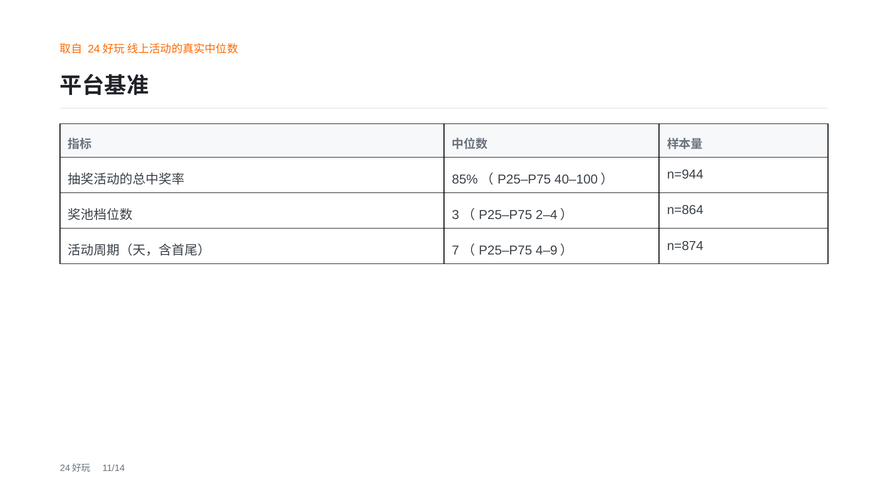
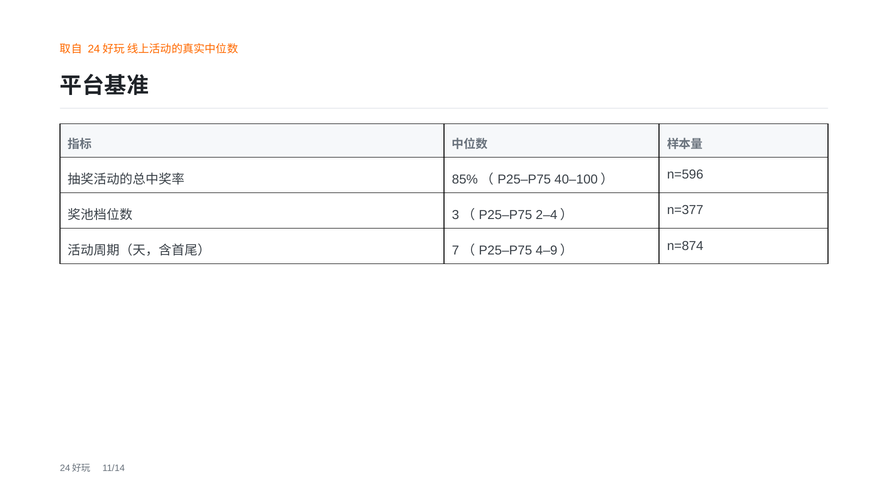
n=944: n=944 -> n=596 (685, 175)
n=864: n=864 -> n=377 (685, 210)
